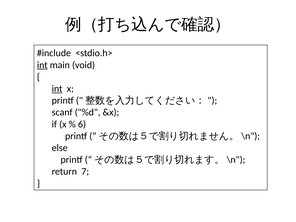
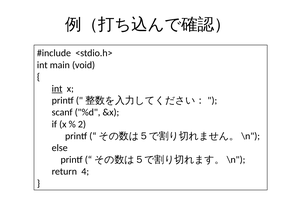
int underline: present -> none (42, 65)
6: 6 -> 2 (82, 124)
7: 7 -> 4 (85, 172)
